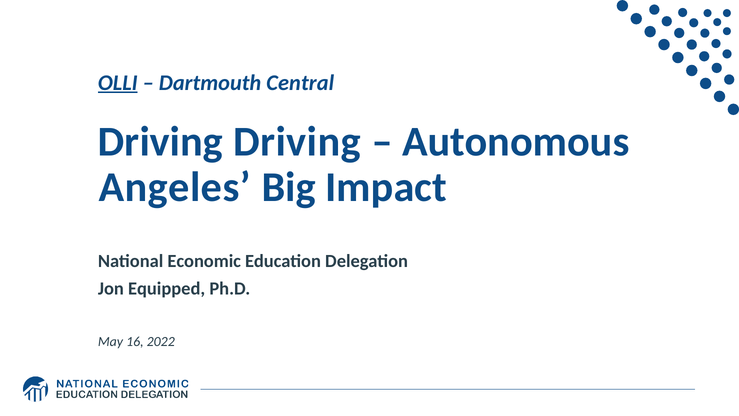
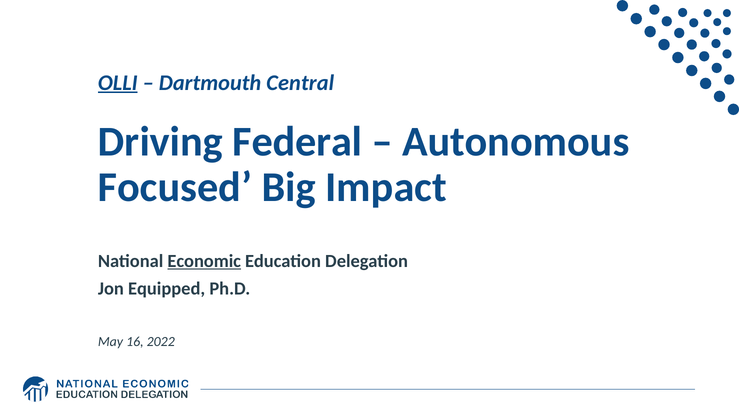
Driving Driving: Driving -> Federal (297, 142)
Angeles: Angeles -> Focused (175, 187)
Economic underline: none -> present (204, 261)
